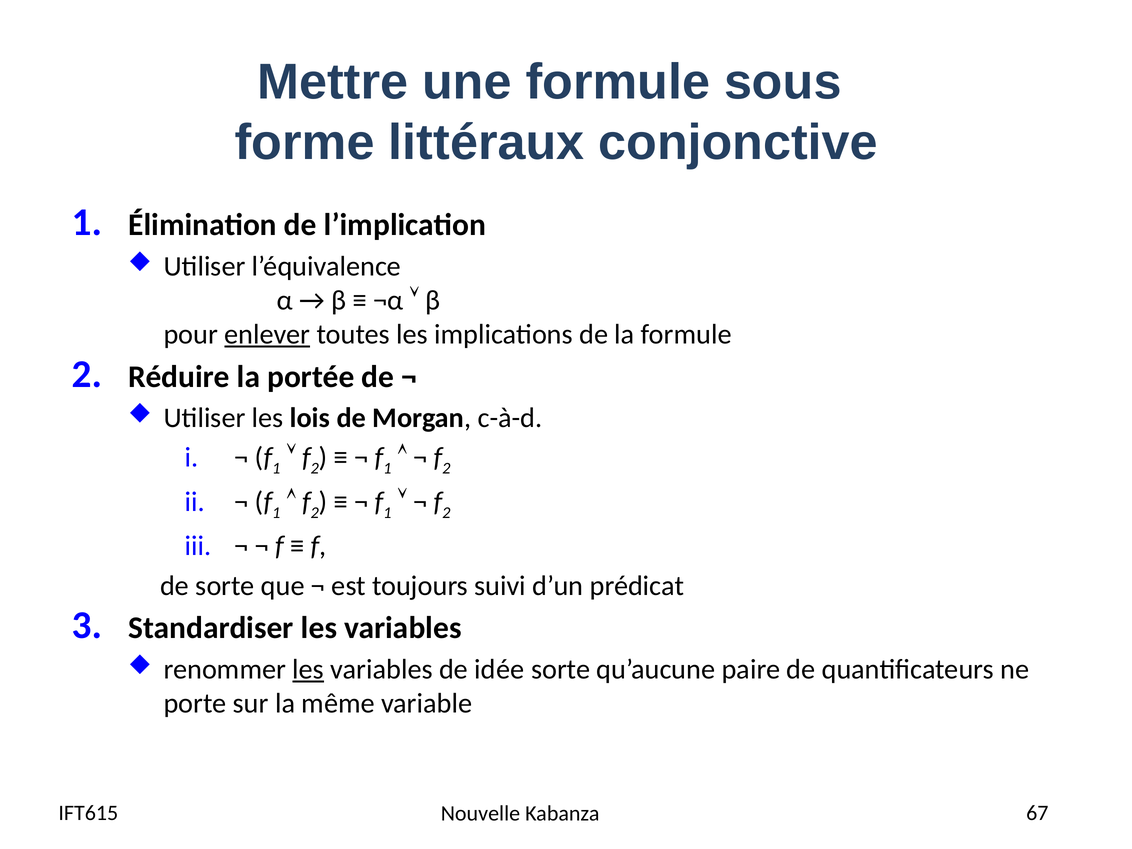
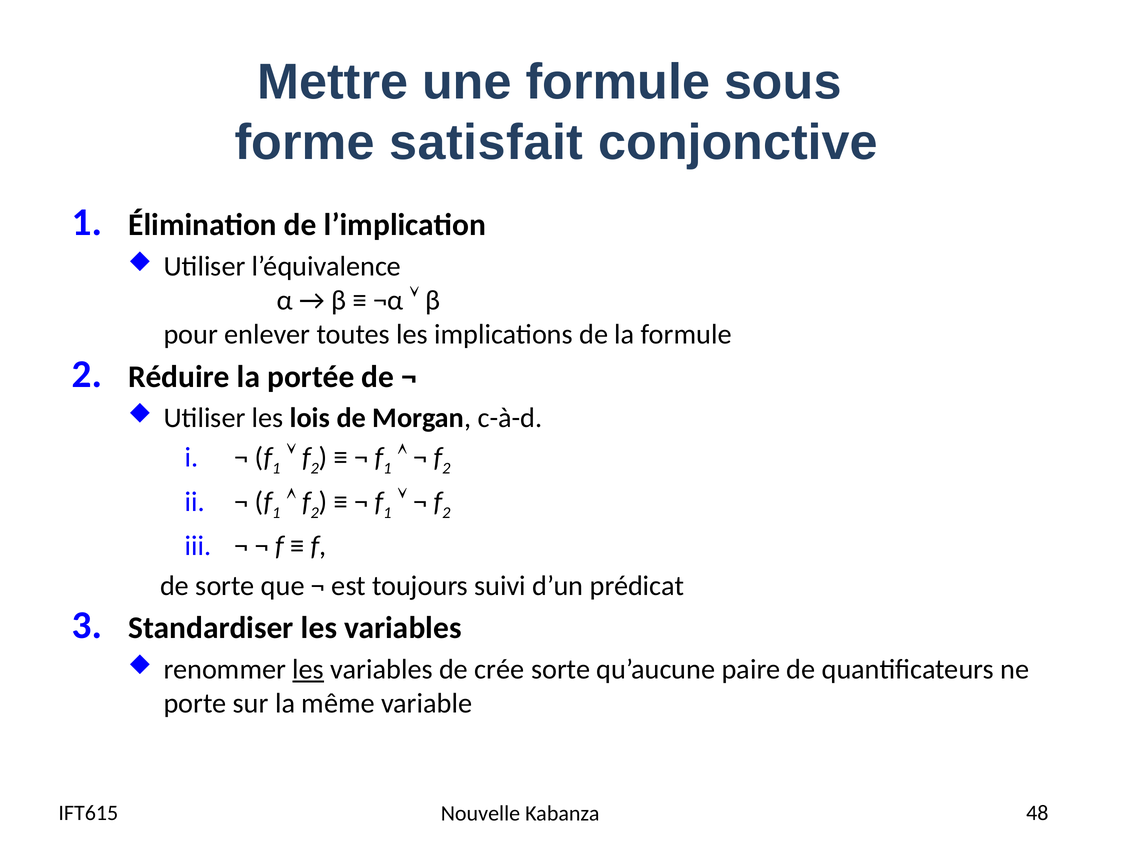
littéraux: littéraux -> satisfait (486, 143)
enlever underline: present -> none (267, 334)
idée: idée -> crée (499, 669)
67: 67 -> 48 (1037, 813)
